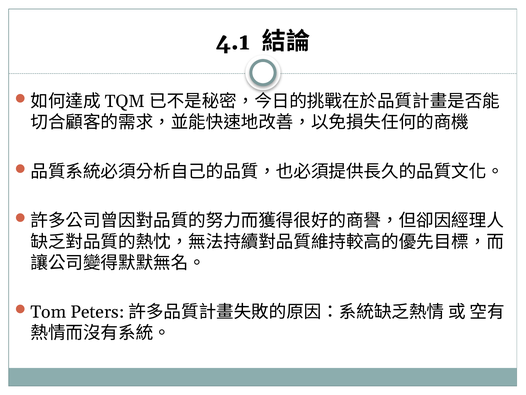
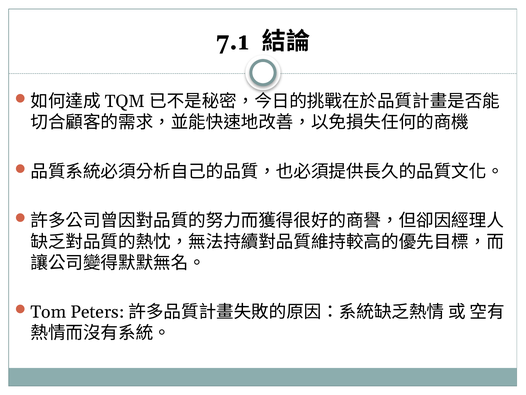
4.1: 4.1 -> 7.1 (233, 41)
